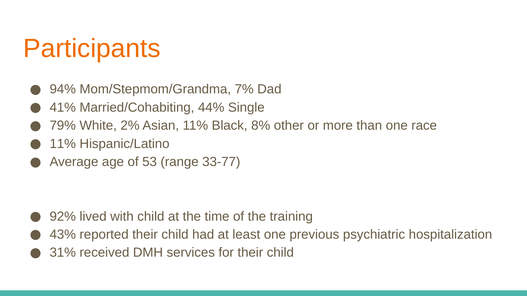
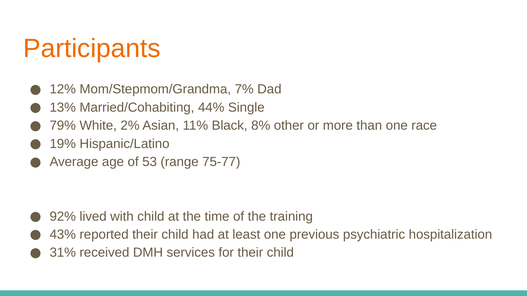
94%: 94% -> 12% (63, 89)
41%: 41% -> 13% (63, 108)
11%: 11% -> 19% (63, 144)
33-77: 33-77 -> 75-77 (221, 162)
